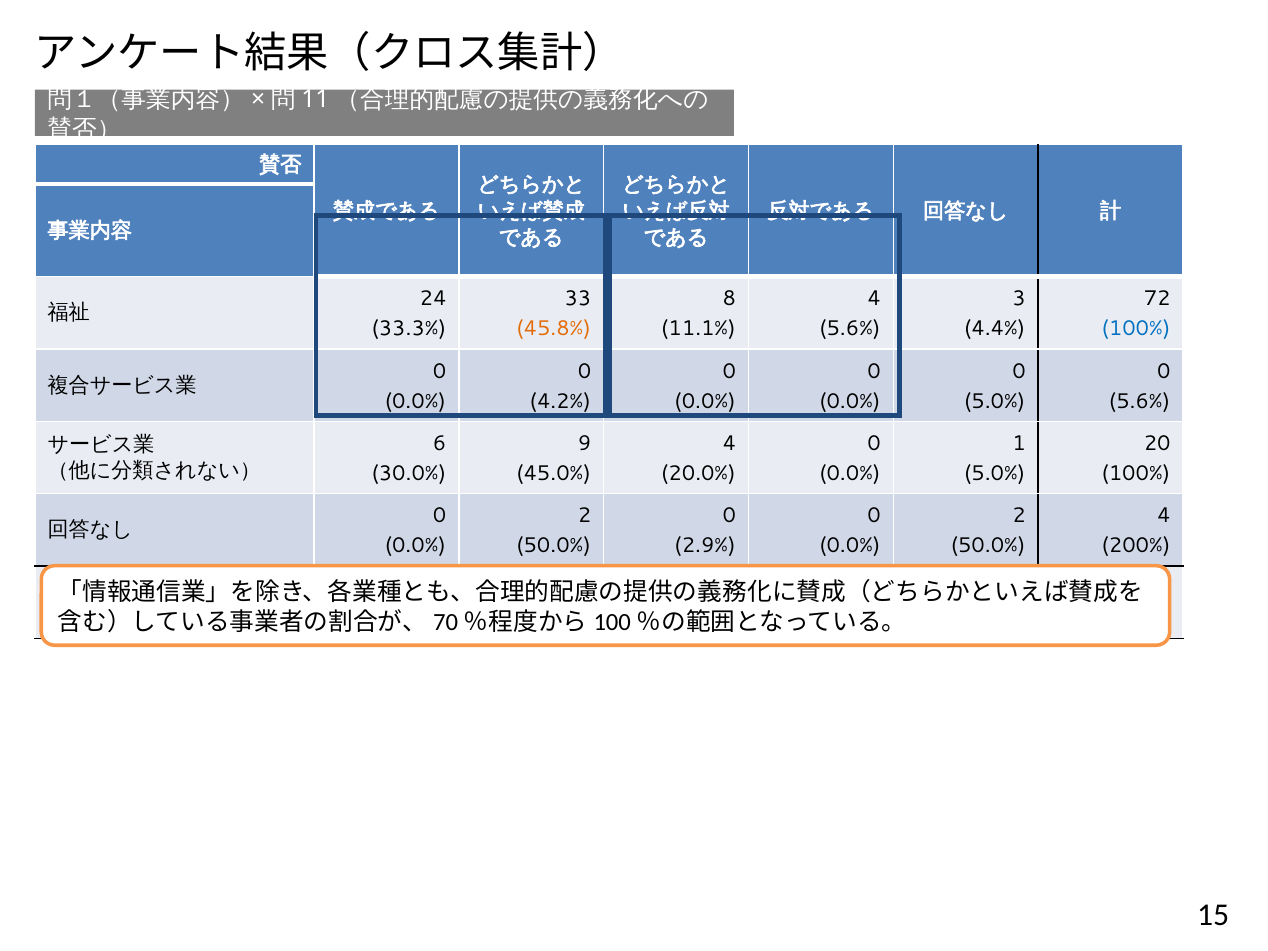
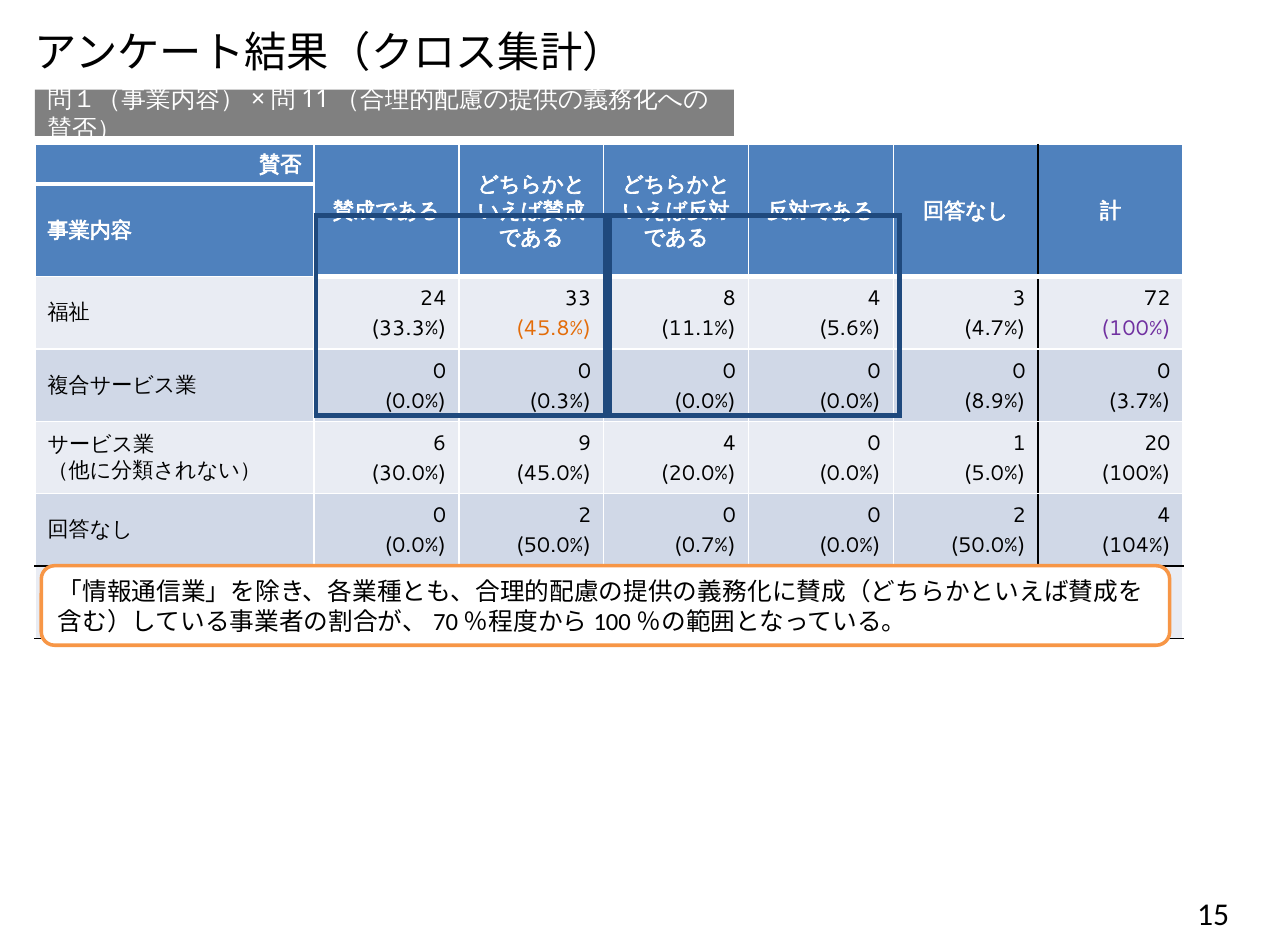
4.4%: 4.4% -> 4.7% (995, 329)
100% colour: blue -> purple (1136, 329)
4.2%: 4.2% -> 0.3% (560, 401)
5.0%: 5.0% -> 8.9% (995, 401)
5.6%: 5.6% -> 3.7% (1139, 401)
2.9%: 2.9% -> 0.7% (705, 546)
200%: 200% -> 104% (1136, 546)
